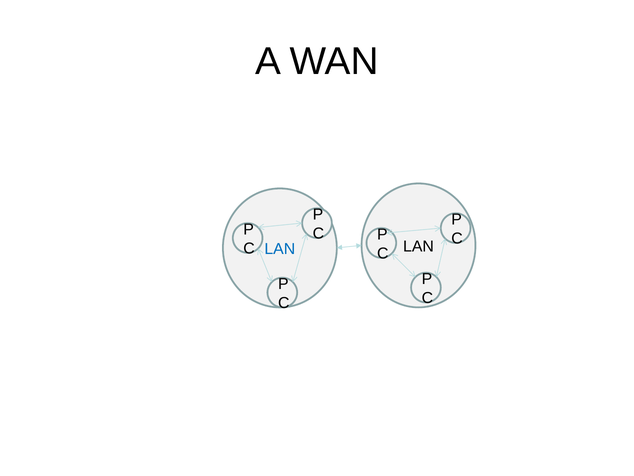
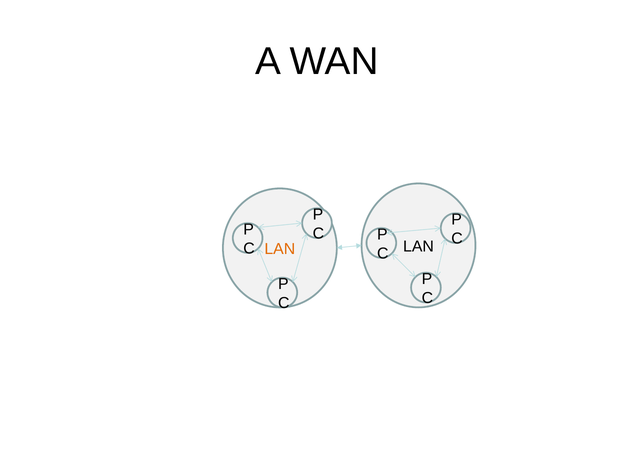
LAN colour: blue -> orange (280, 249)
